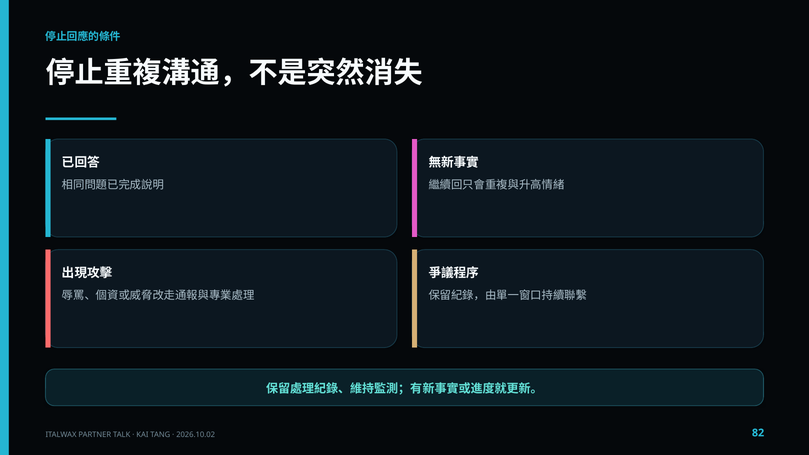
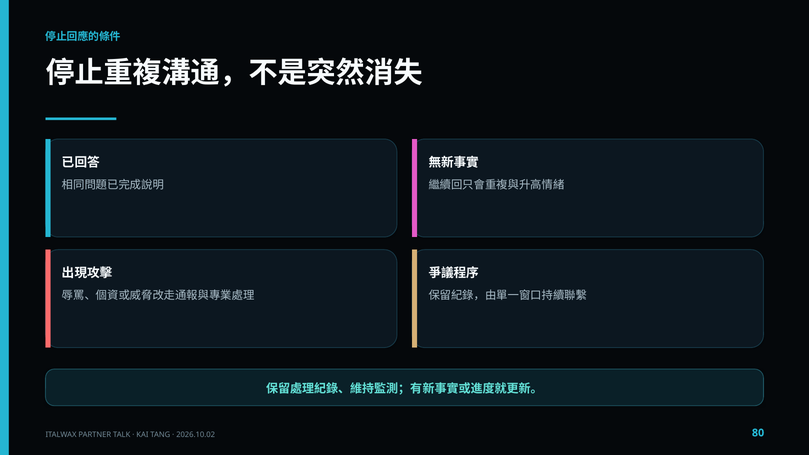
82: 82 -> 80 (758, 433)
